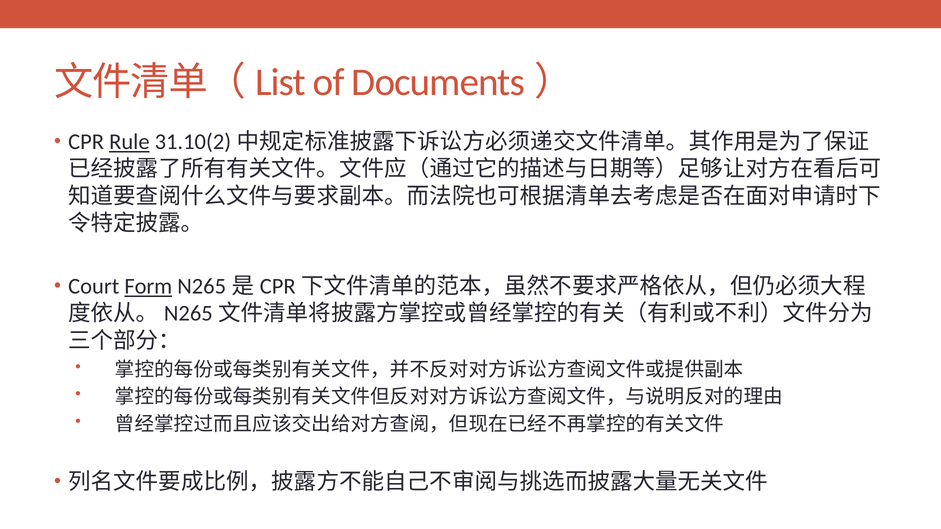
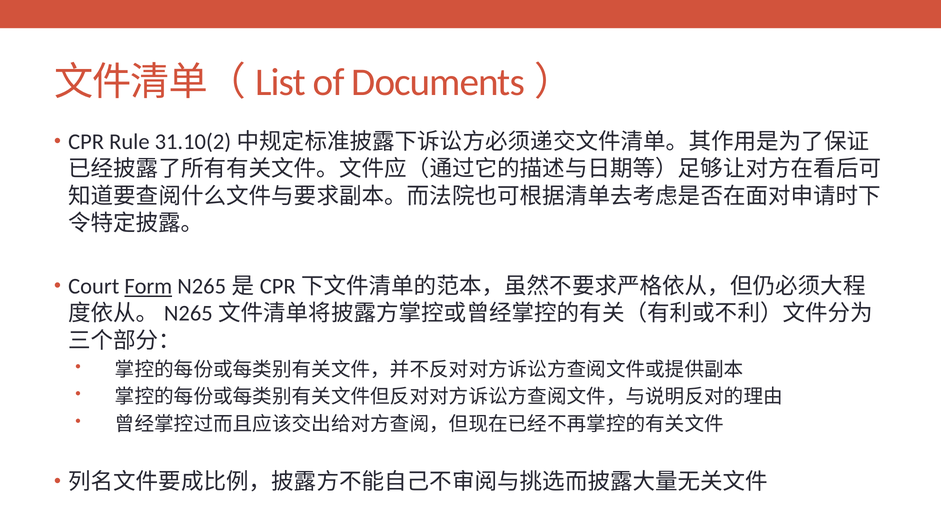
Rule underline: present -> none (129, 142)
